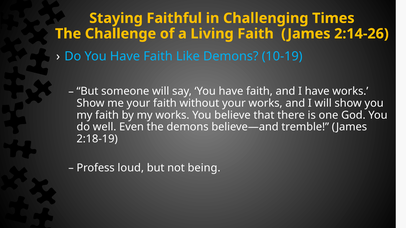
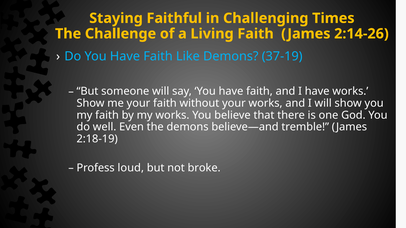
10-19: 10-19 -> 37-19 (282, 57)
being: being -> broke (204, 168)
